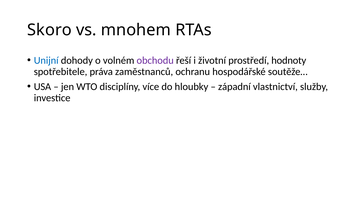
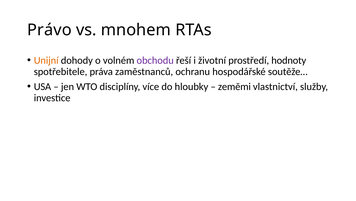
Skoro: Skoro -> Právo (49, 30)
Unijní colour: blue -> orange (46, 60)
západní: západní -> zeměmi (234, 86)
